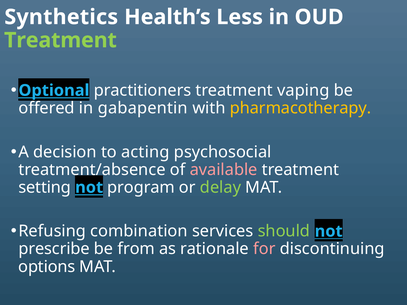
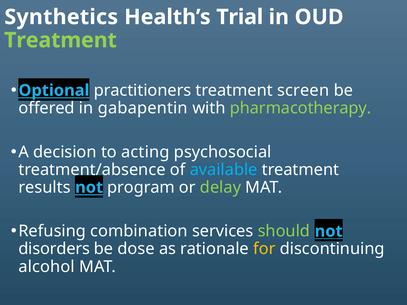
Less: Less -> Trial (240, 17)
vaping: vaping -> screen (303, 90)
pharmacotherapy colour: yellow -> light green (301, 108)
available colour: pink -> light blue (224, 170)
setting: setting -> results (45, 188)
prescribe: prescribe -> disorders (54, 249)
from: from -> dose (136, 249)
for colour: pink -> yellow (264, 249)
options: options -> alcohol (47, 267)
